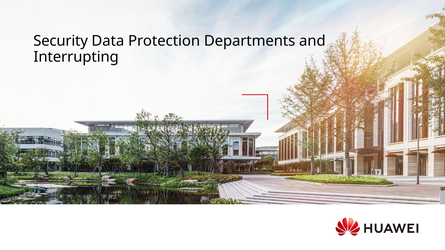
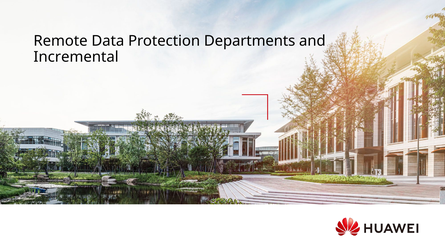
Security: Security -> Remote (61, 41)
Interrupting: Interrupting -> Incremental (76, 57)
